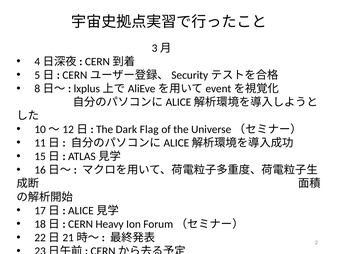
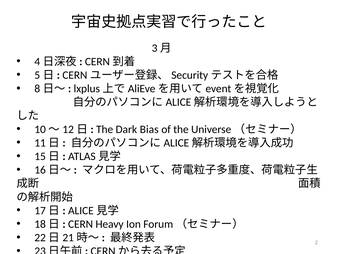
Flag: Flag -> Bias (149, 129)
